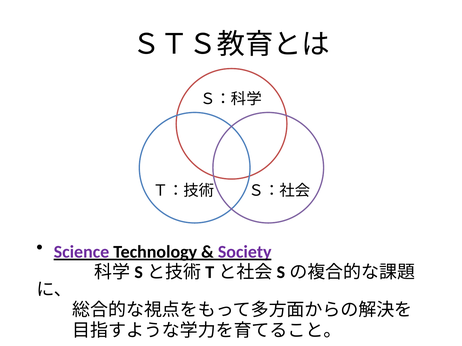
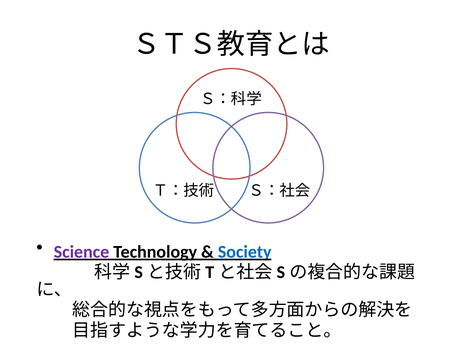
Society colour: purple -> blue (245, 252)
